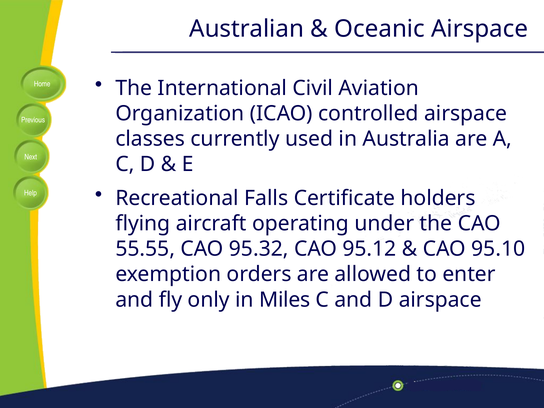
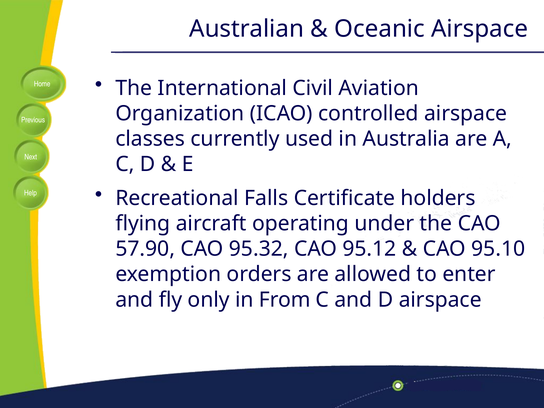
55.55: 55.55 -> 57.90 (145, 249)
Miles: Miles -> From (285, 300)
